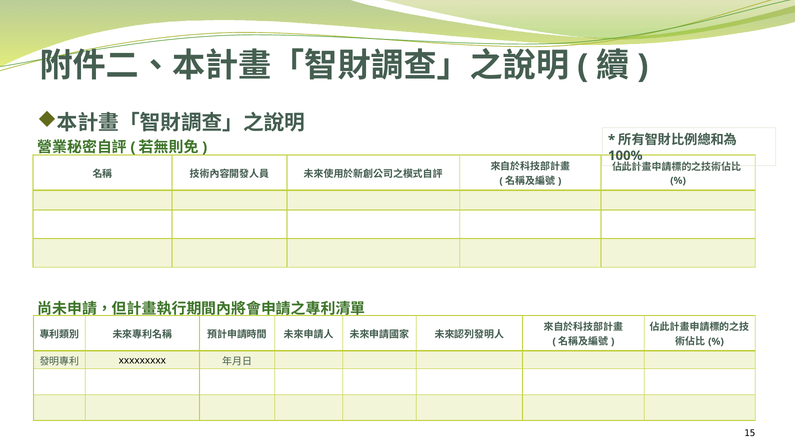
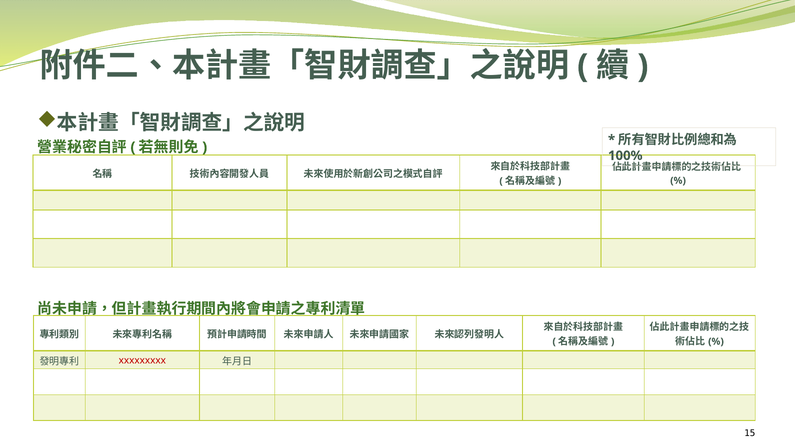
xxxxxxxxx colour: black -> red (142, 361)
